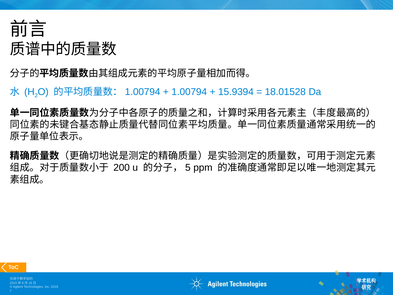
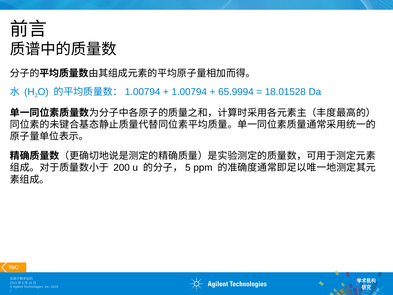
15.9394: 15.9394 -> 65.9994 (236, 92)
